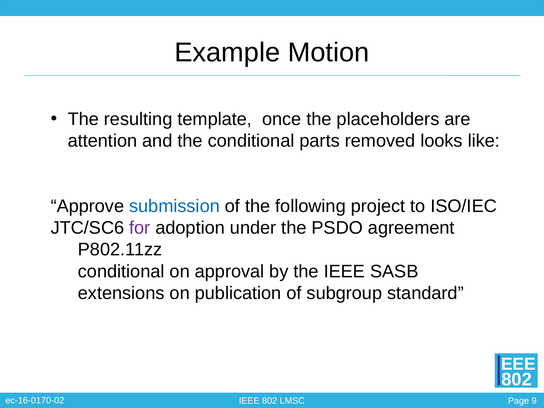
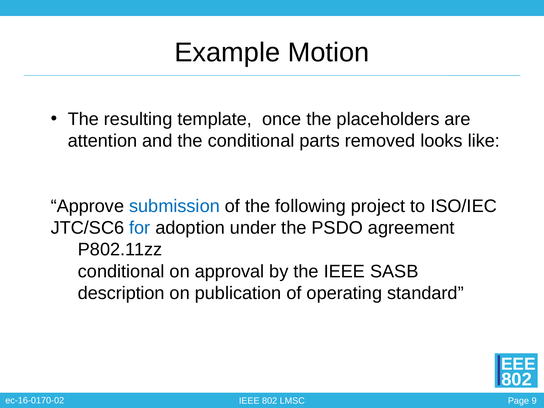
for colour: purple -> blue (140, 228)
extensions: extensions -> description (121, 293)
subgroup: subgroup -> operating (344, 293)
